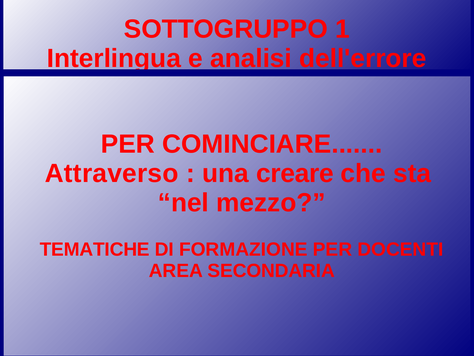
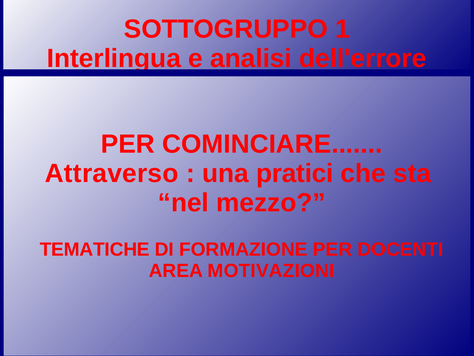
creare: creare -> pratici (295, 173)
SECONDARIA: SECONDARIA -> MOTIVAZIONI (271, 271)
